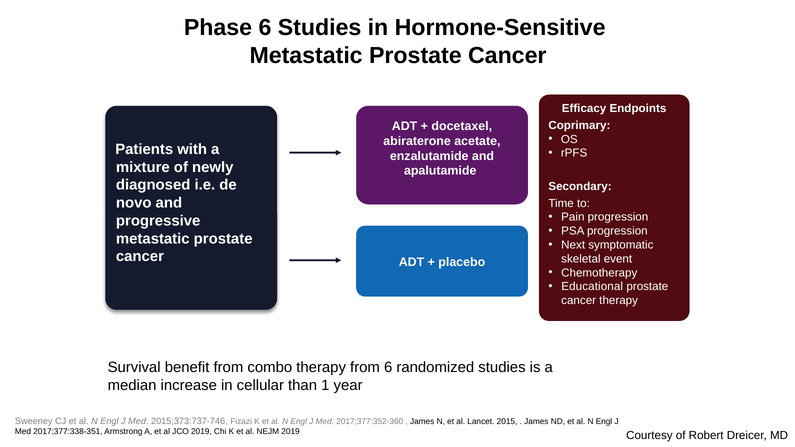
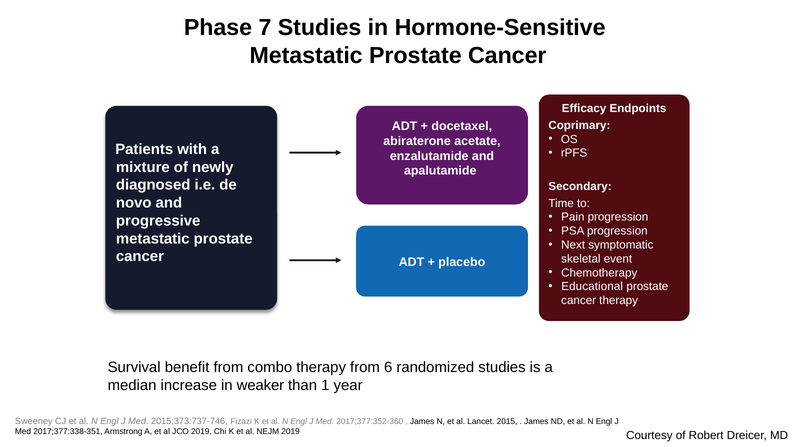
Phase 6: 6 -> 7 (265, 28)
cellular: cellular -> weaker (260, 385)
